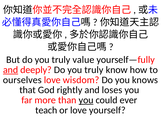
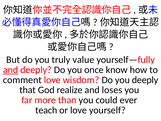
deeply Do you truly: truly -> once (94, 70)
ourselves: ourselves -> comment (22, 80)
you knows: knows -> deeply (145, 80)
rightly: rightly -> realize (70, 90)
you underline: present -> none (86, 100)
